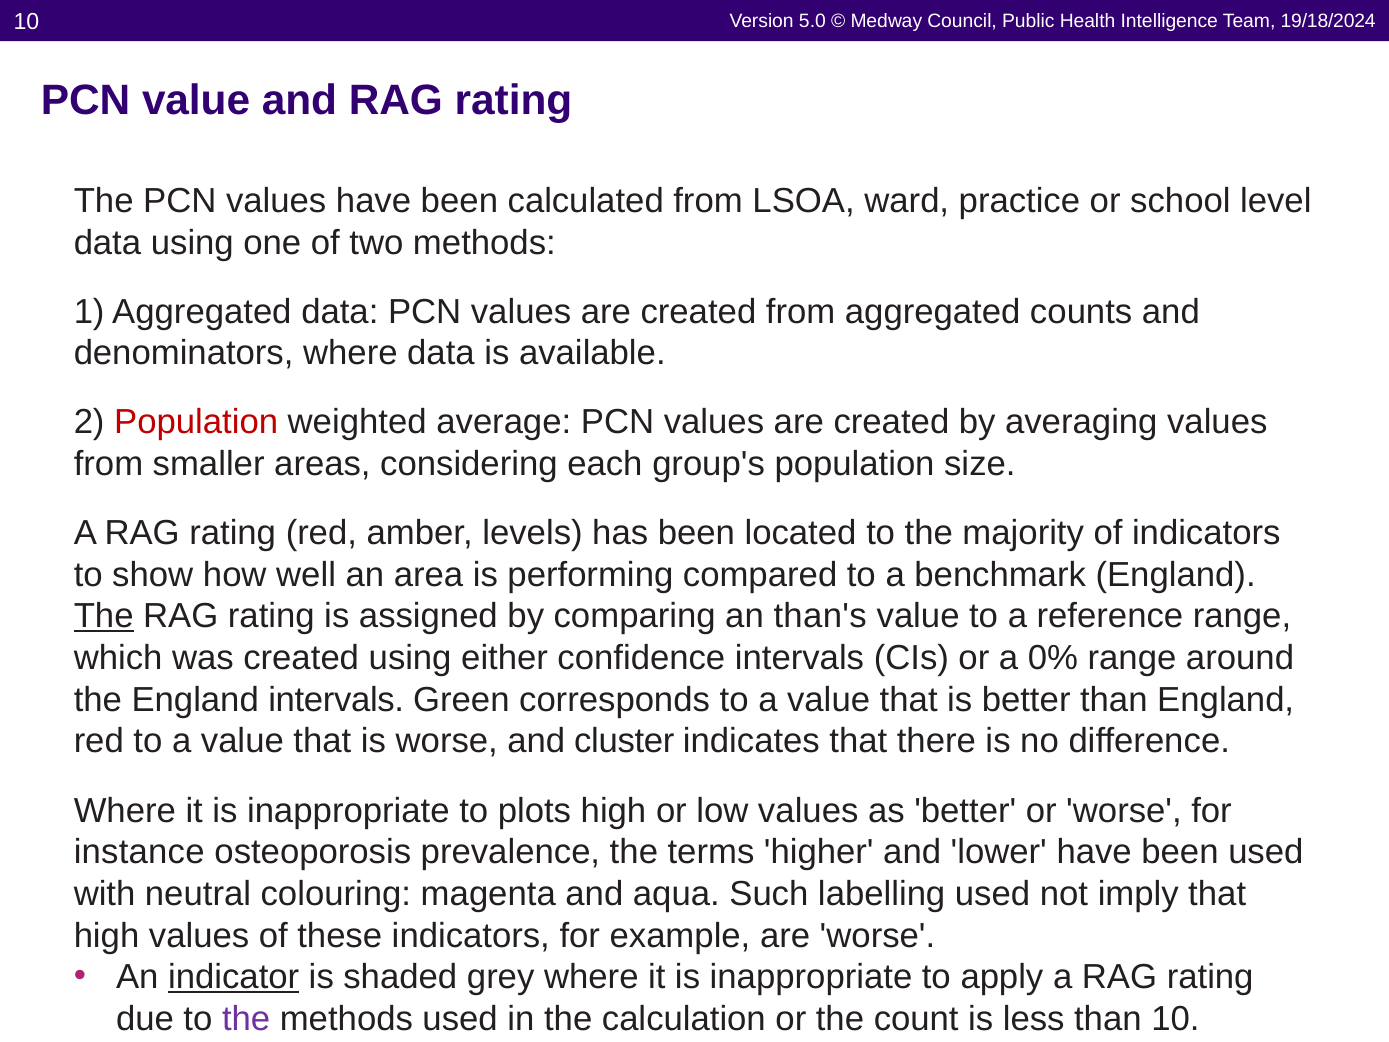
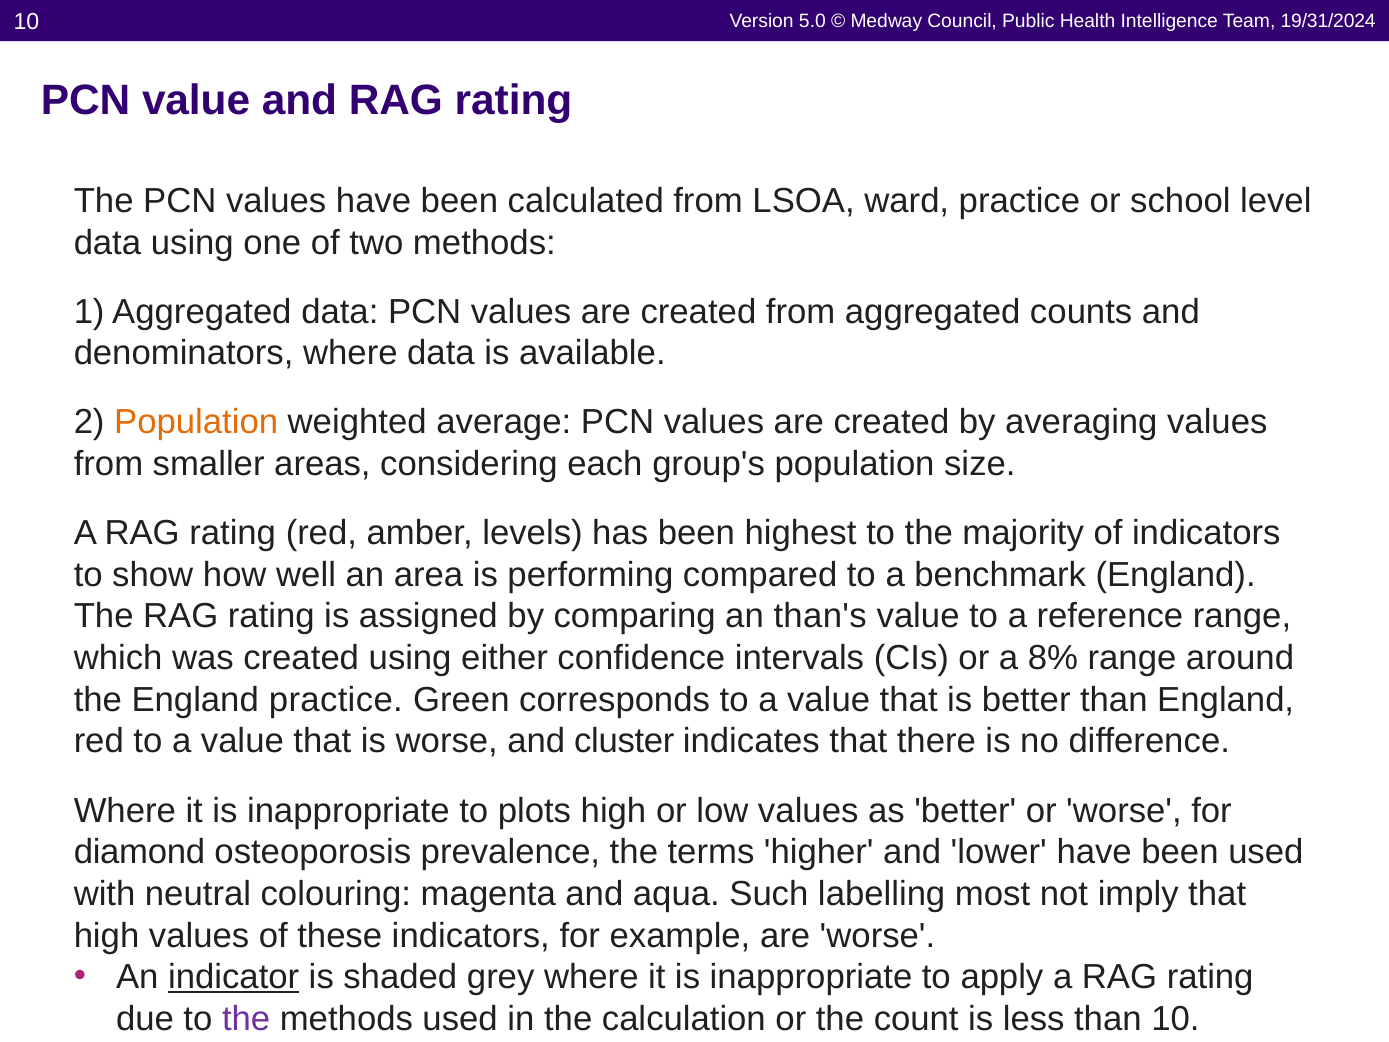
19/18/2024: 19/18/2024 -> 19/31/2024 (1328, 21)
Population colour: red -> orange (196, 422)
located: located -> highest (801, 533)
The underline: present -> none (104, 616)
0%: 0% -> 8% (1053, 658)
England intervals: intervals -> practice (336, 700)
instance: instance -> diamond (139, 852)
labelling used: used -> most (993, 894)
